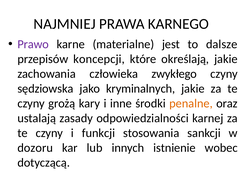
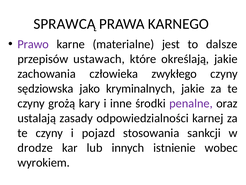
NAJMNIEJ: NAJMNIEJ -> SPRAWCĄ (65, 24)
koncepcji: koncepcji -> ustawach (99, 59)
penalne colour: orange -> purple (191, 103)
funkcji: funkcji -> pojazd (98, 133)
dozoru: dozoru -> drodze (35, 147)
dotyczącą: dotyczącą -> wyrokiem (44, 162)
